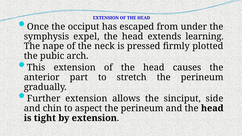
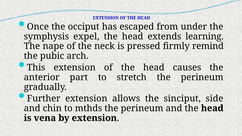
plotted: plotted -> remind (208, 46)
aspect: aspect -> mthds (89, 108)
tight: tight -> vena (45, 118)
